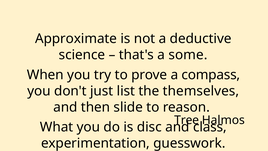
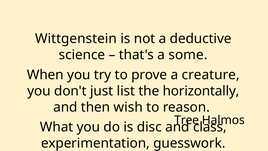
Approximate: Approximate -> Wittgenstein (76, 39)
compass: compass -> creature (211, 75)
themselves: themselves -> horizontally (201, 91)
slide: slide -> wish (128, 107)
